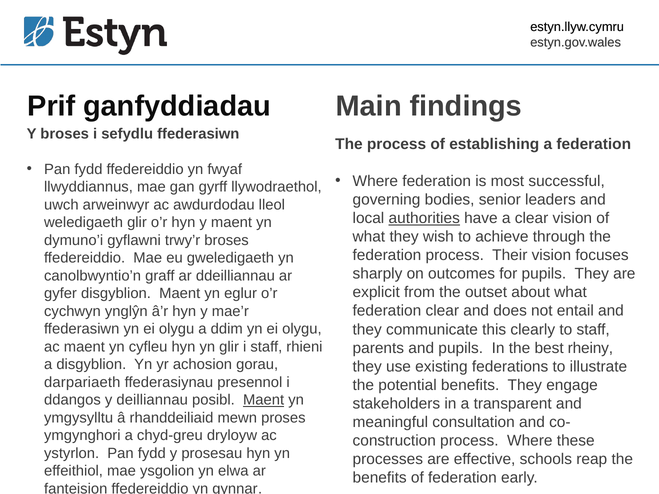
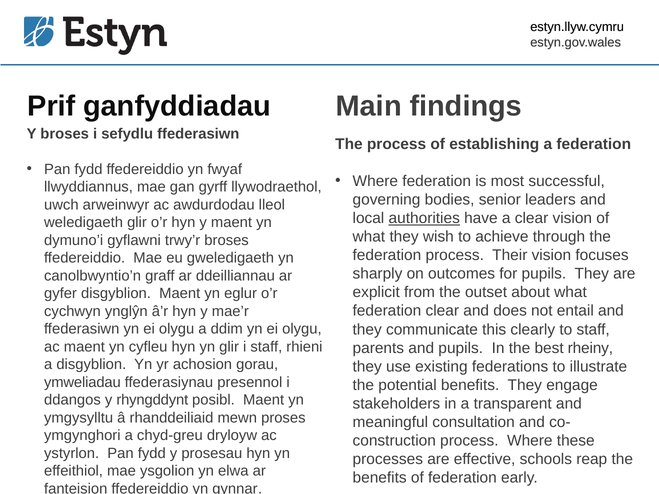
darpariaeth: darpariaeth -> ymweliadau (82, 382)
deilliannau: deilliannau -> rhyngddynt (152, 400)
Maent underline: present -> none (264, 400)
